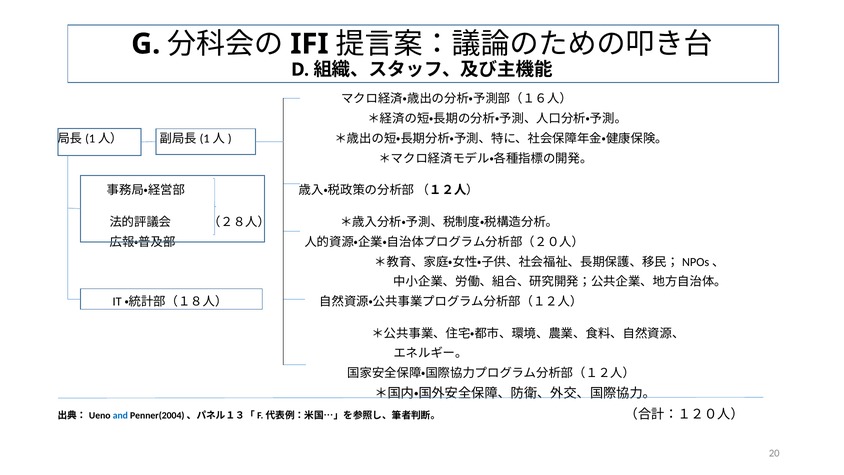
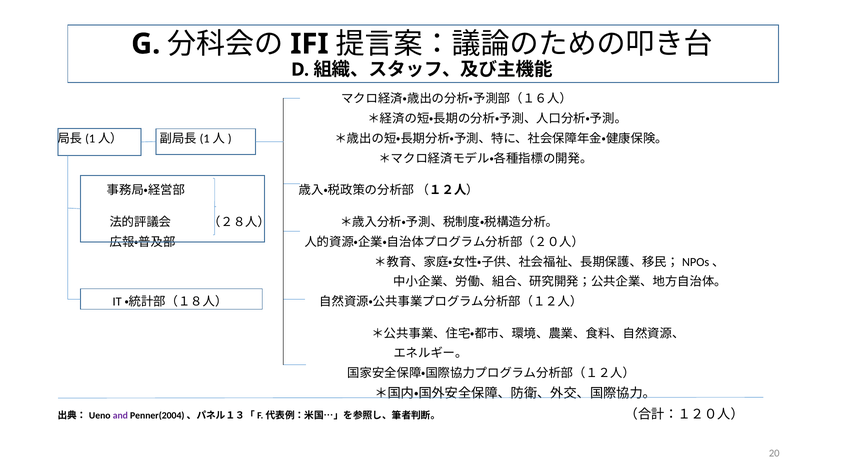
and colour: blue -> purple (120, 415)
